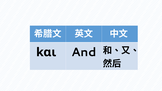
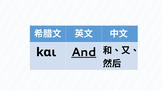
And underline: none -> present (84, 52)
